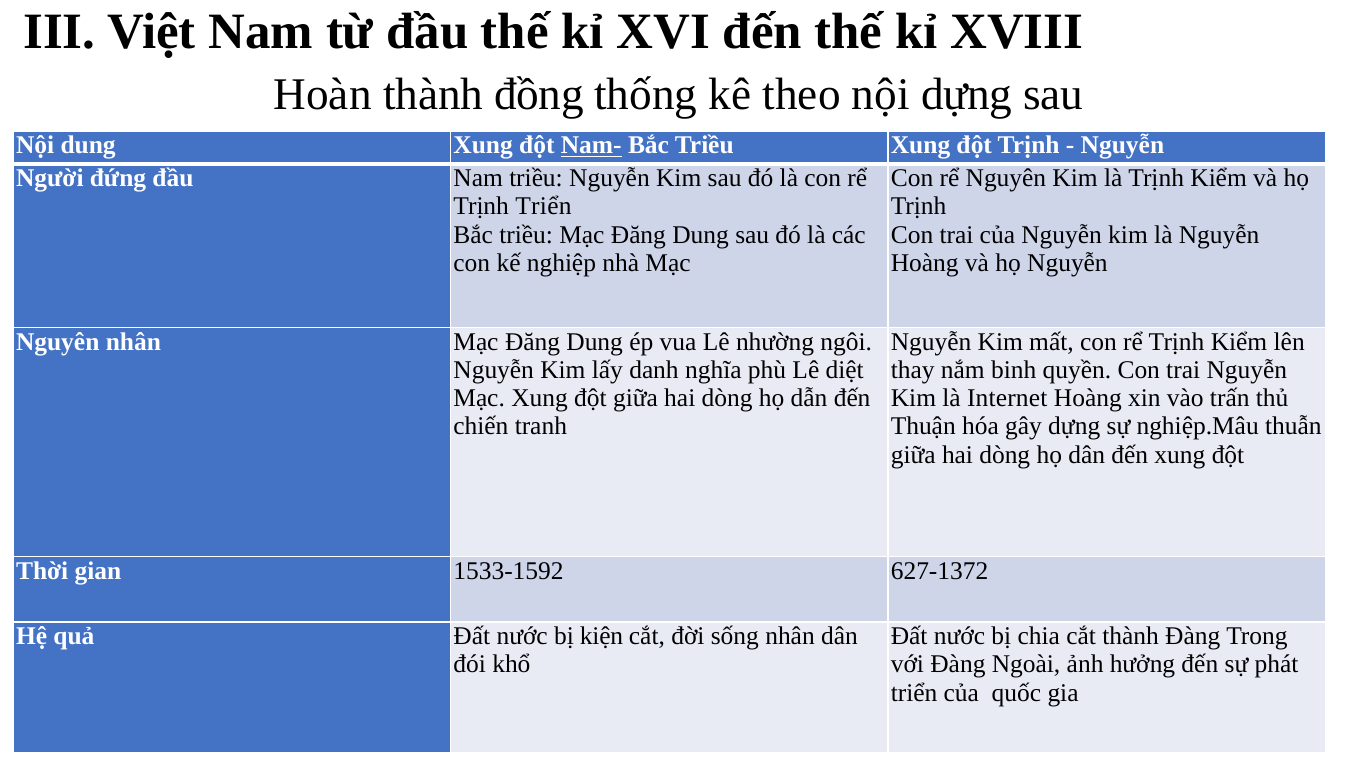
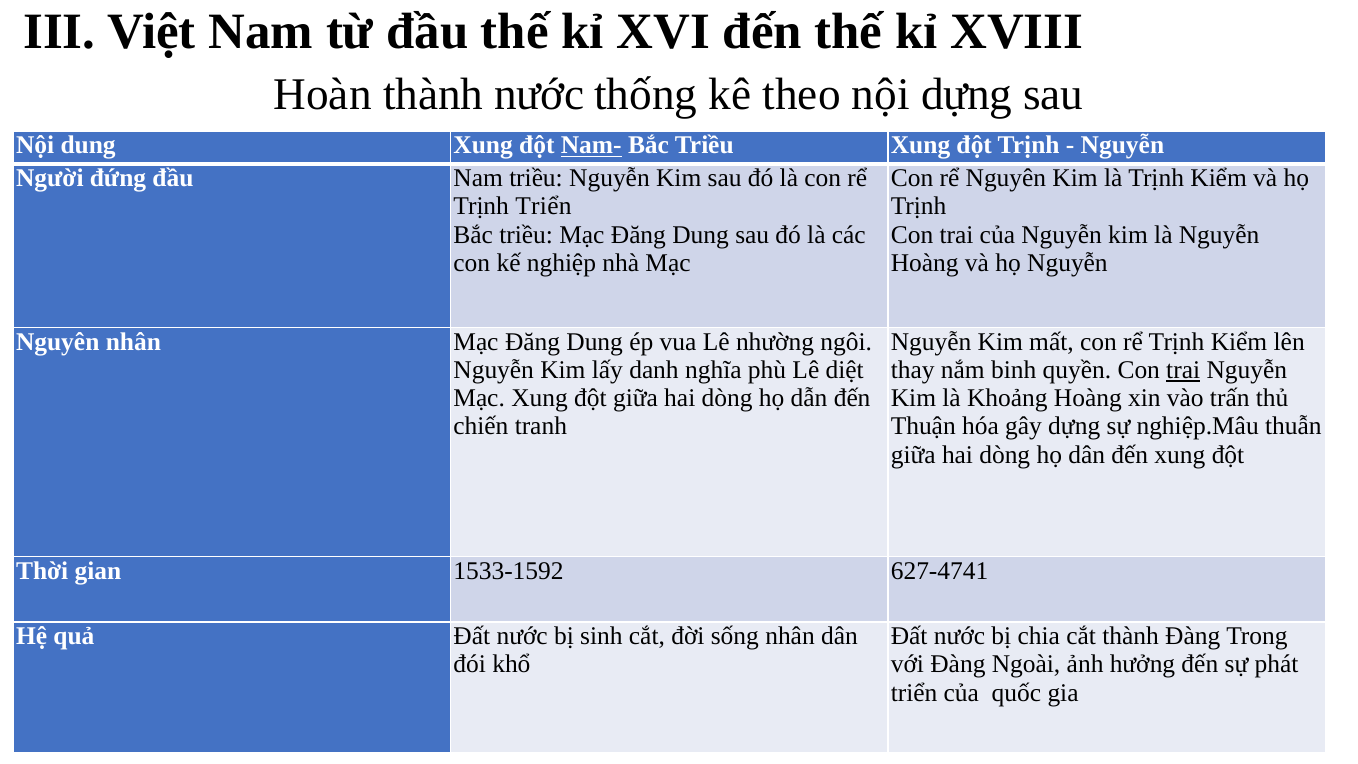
thành đồng: đồng -> nước (539, 95)
trai underline: none -> present (1183, 370)
Internet: Internet -> Khoảng (1007, 398)
627-1372: 627-1372 -> 627-4741 (940, 571)
kiện: kiện -> sinh (601, 636)
